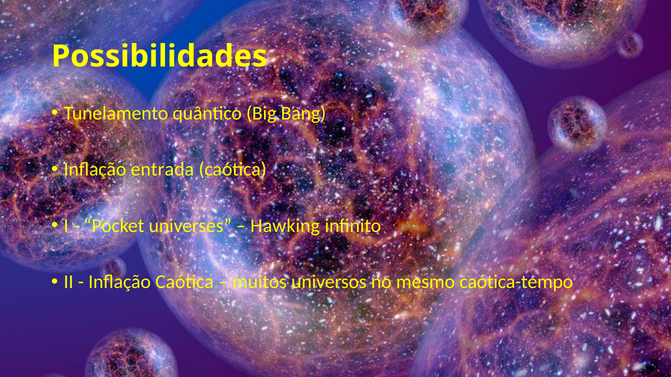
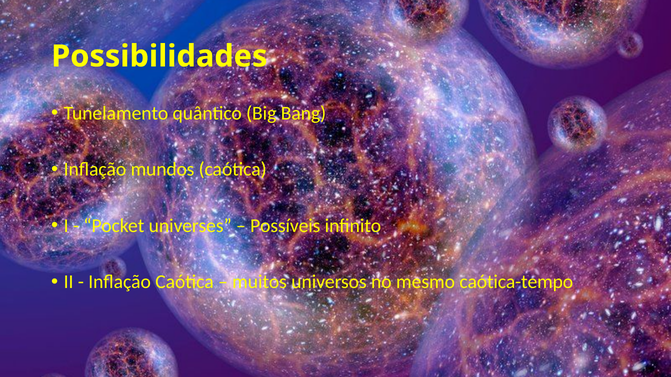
entrada: entrada -> mundos (163, 170)
Hawking: Hawking -> Possíveis (285, 226)
